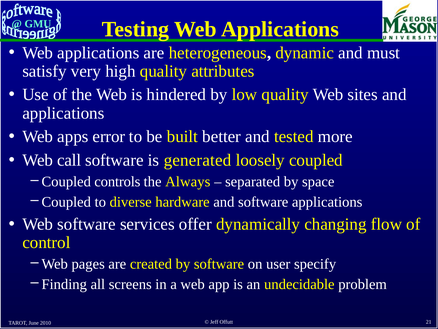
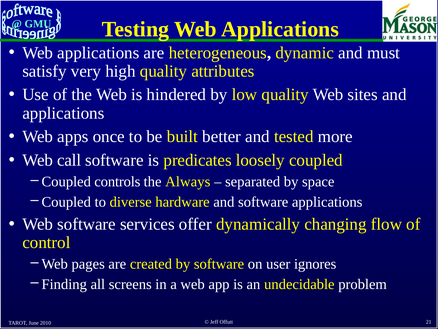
error: error -> once (109, 136)
generated: generated -> predicates (198, 160)
specify: specify -> ignores (315, 264)
